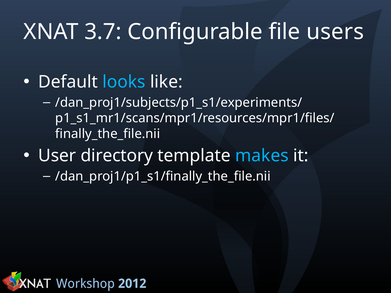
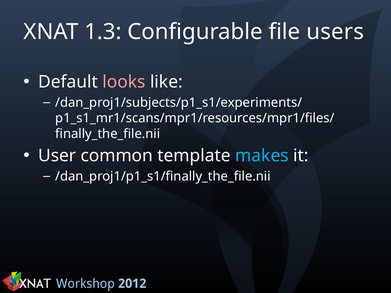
3.7: 3.7 -> 1.3 (103, 32)
looks colour: light blue -> pink (124, 82)
directory: directory -> common (117, 156)
